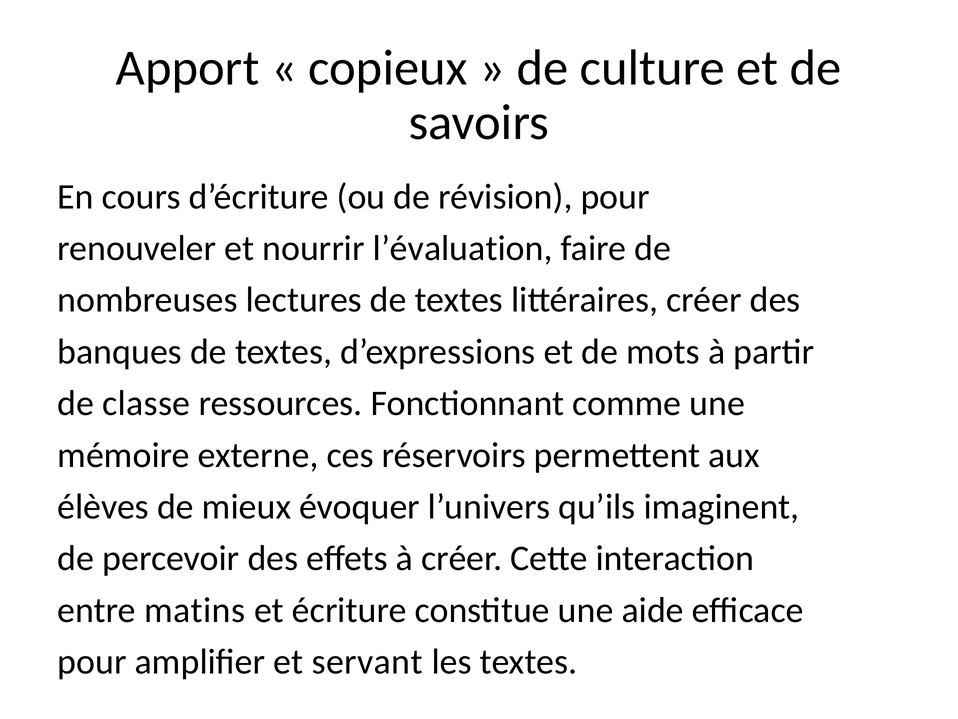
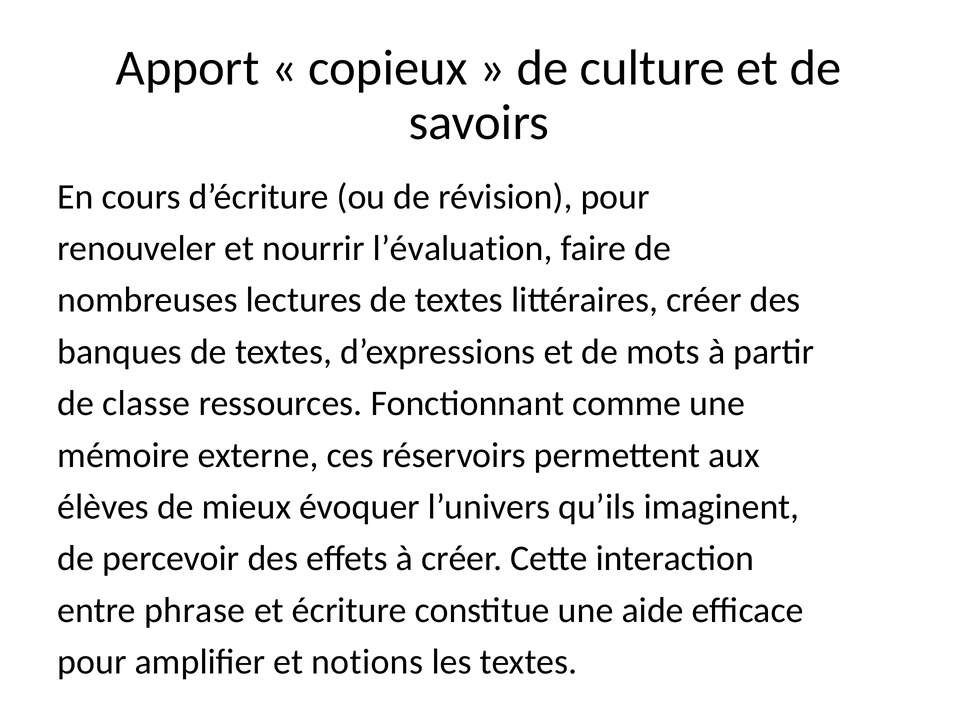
matins: matins -> phrase (195, 610)
servant: servant -> notions (367, 662)
